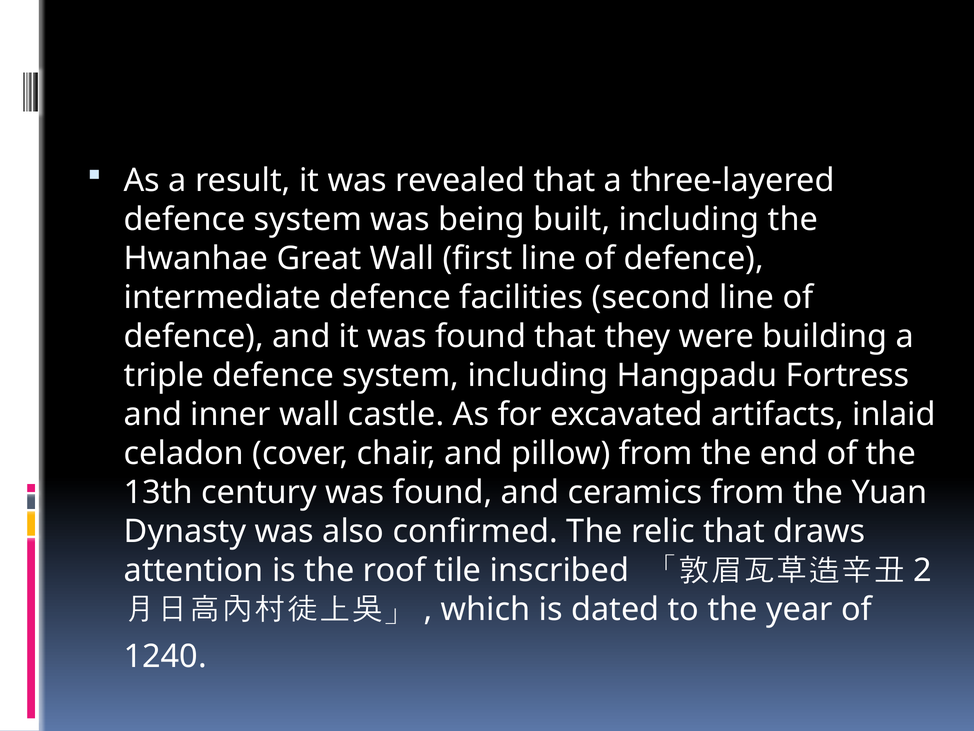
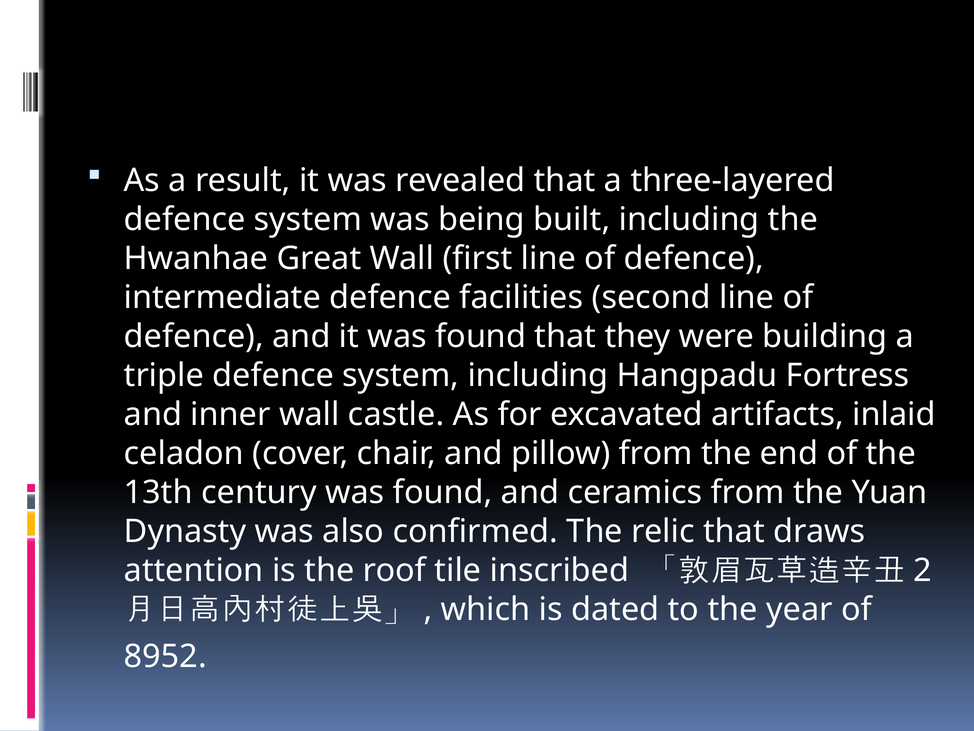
1240: 1240 -> 8952 (165, 656)
